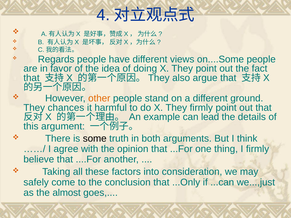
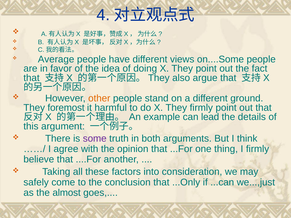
Regards: Regards -> Average (56, 59)
chances: chances -> foremost (66, 108)
some colour: black -> purple (95, 139)
